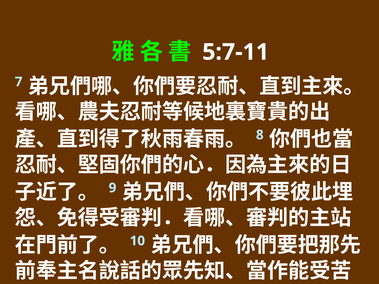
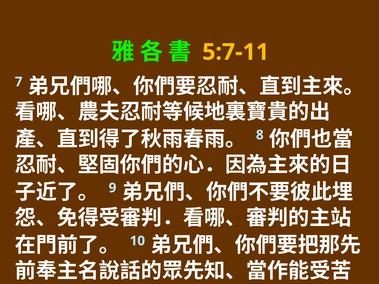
5:7-11 colour: white -> yellow (236, 52)
